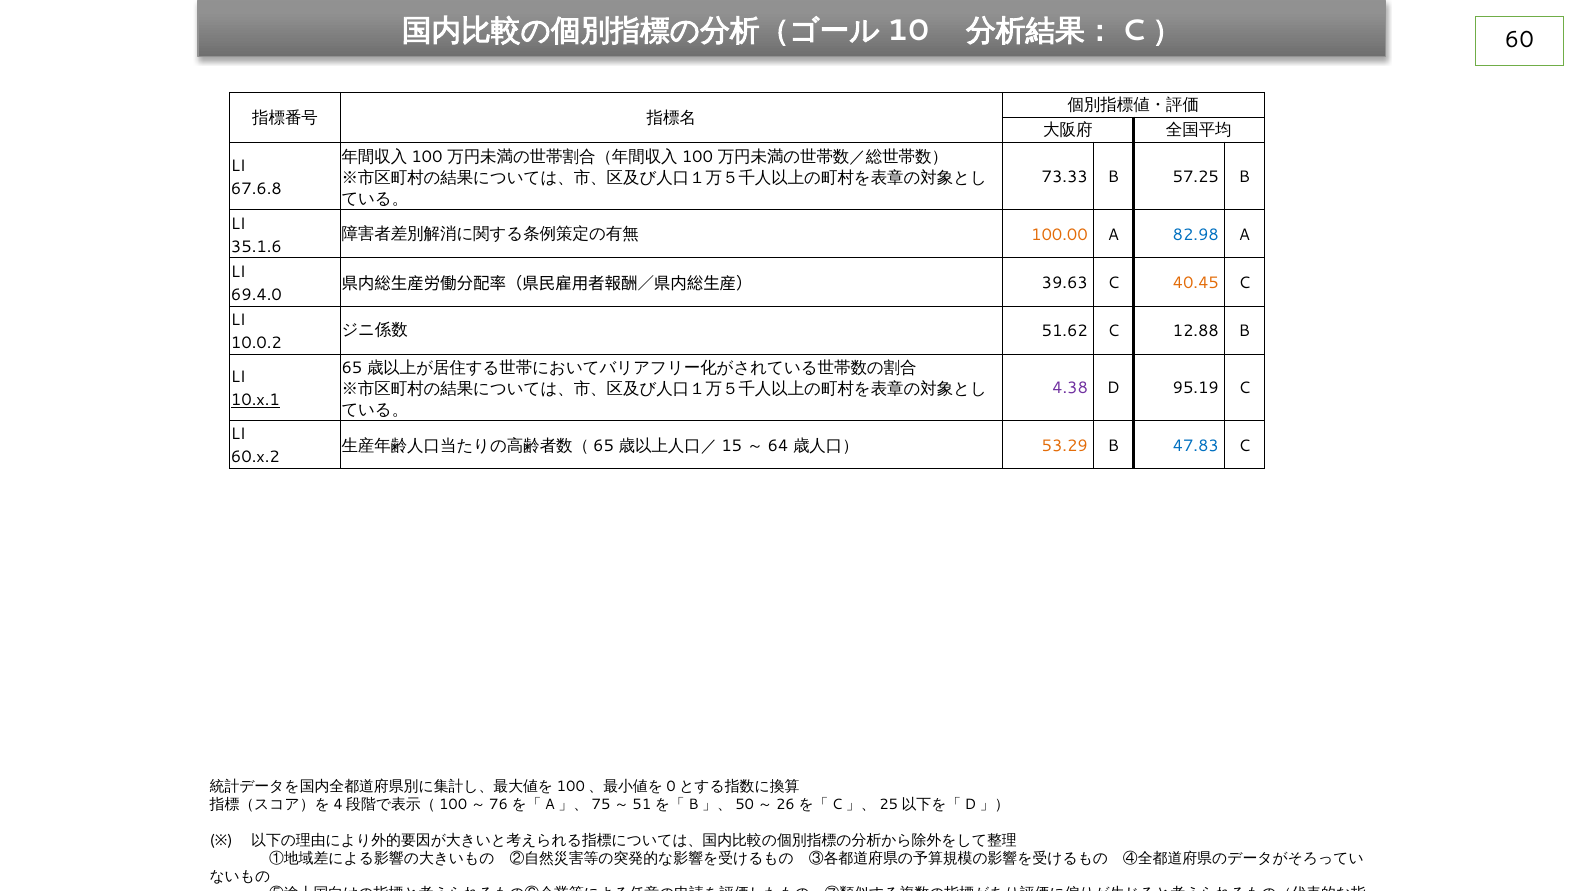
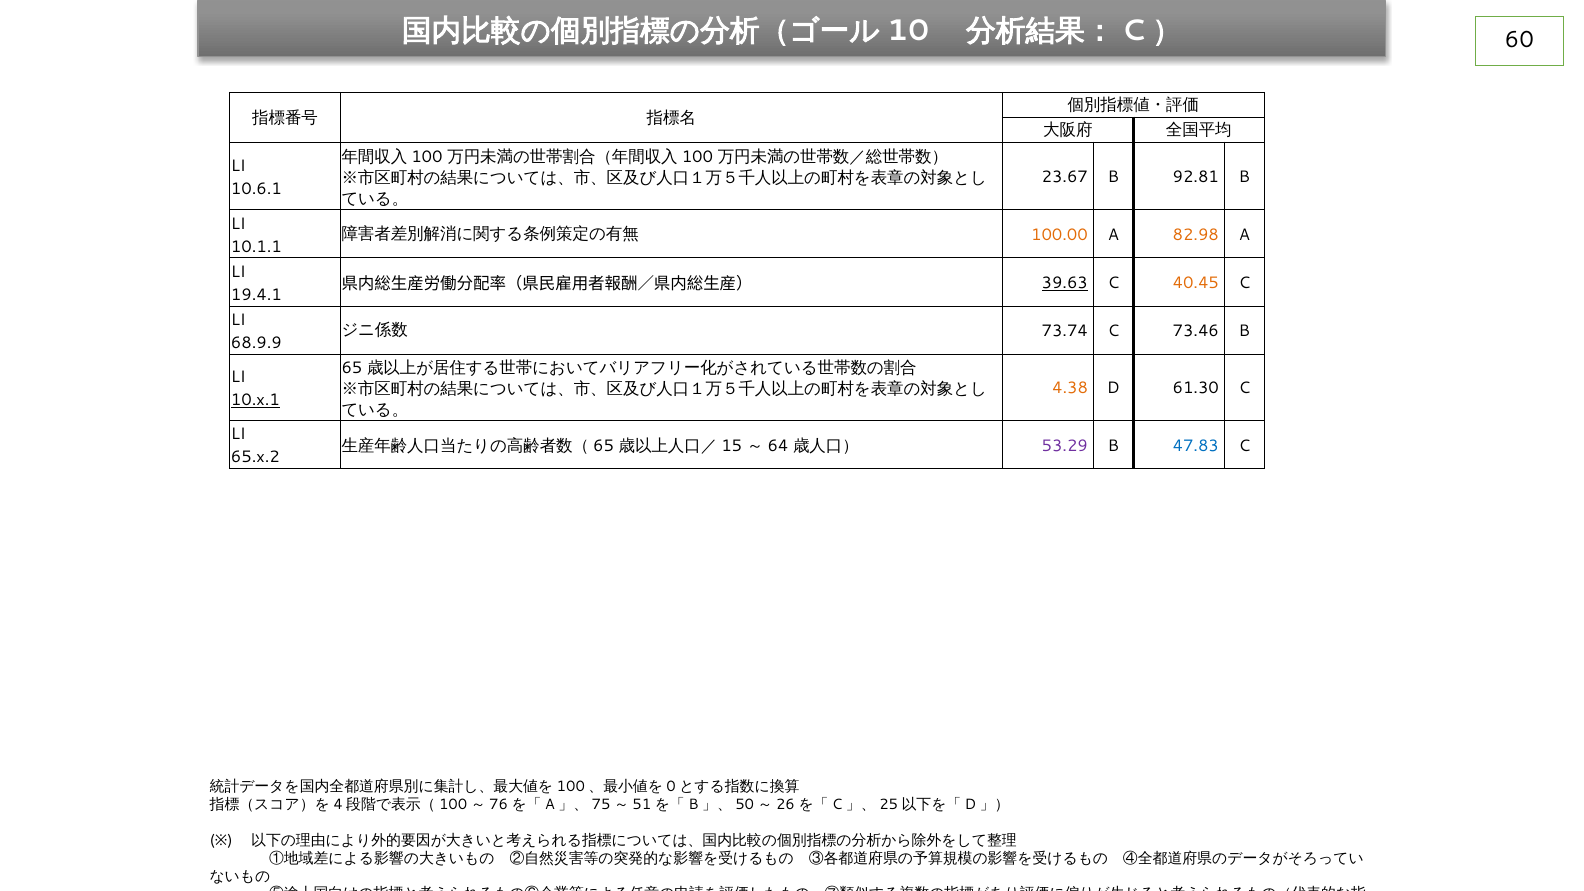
73.33: 73.33 -> 23.67 (1065, 177)
57.25: 57.25 -> 92.81 (1196, 177)
67.6.8: 67.6.8 -> 10.6.1 (256, 189)
82.98 colour: blue -> orange (1196, 235)
35.1.6: 35.1.6 -> 10.1.1 (256, 247)
39.63 underline: none -> present (1065, 283)
69.4.0: 69.4.0 -> 19.4.1 (256, 295)
51.62: 51.62 -> 73.74 (1065, 331)
12.88: 12.88 -> 73.46 (1196, 331)
10.0.2: 10.0.2 -> 68.9.9 (256, 343)
4.38 colour: purple -> orange (1070, 389)
95.19: 95.19 -> 61.30 (1196, 389)
53.29 colour: orange -> purple (1065, 446)
60.x.2: 60.x.2 -> 65.x.2 (255, 457)
